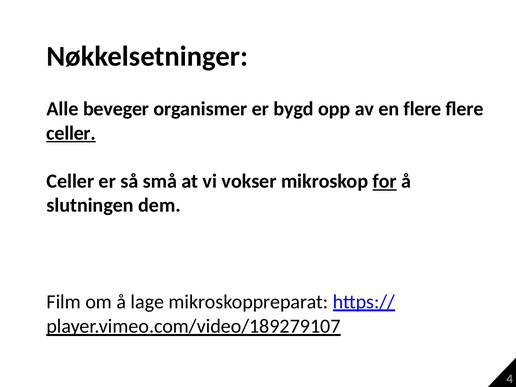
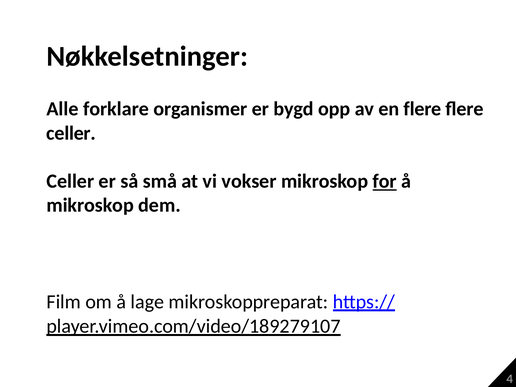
beveger: beveger -> forklare (116, 109)
celler underline: present -> none (71, 133)
slutningen: slutningen -> mikroskop (90, 205)
